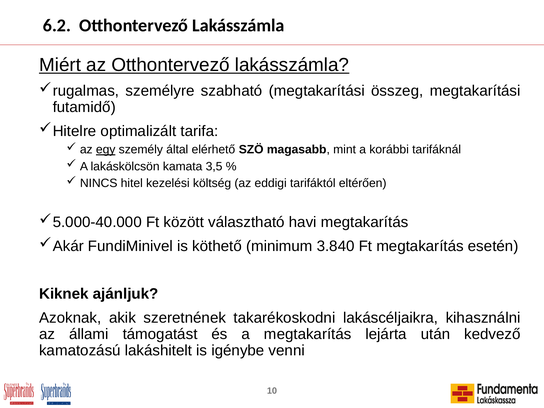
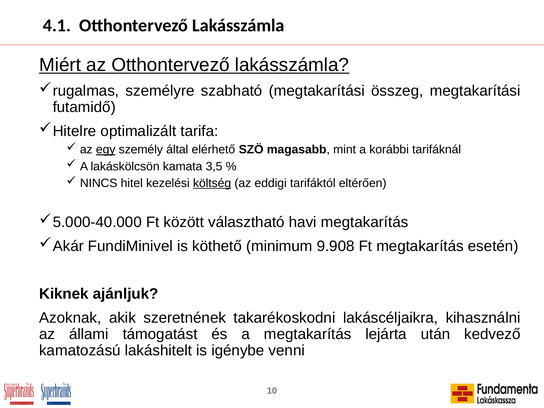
6.2: 6.2 -> 4.1 (57, 26)
költség underline: none -> present (212, 183)
3.840: 3.840 -> 9.908 (336, 246)
